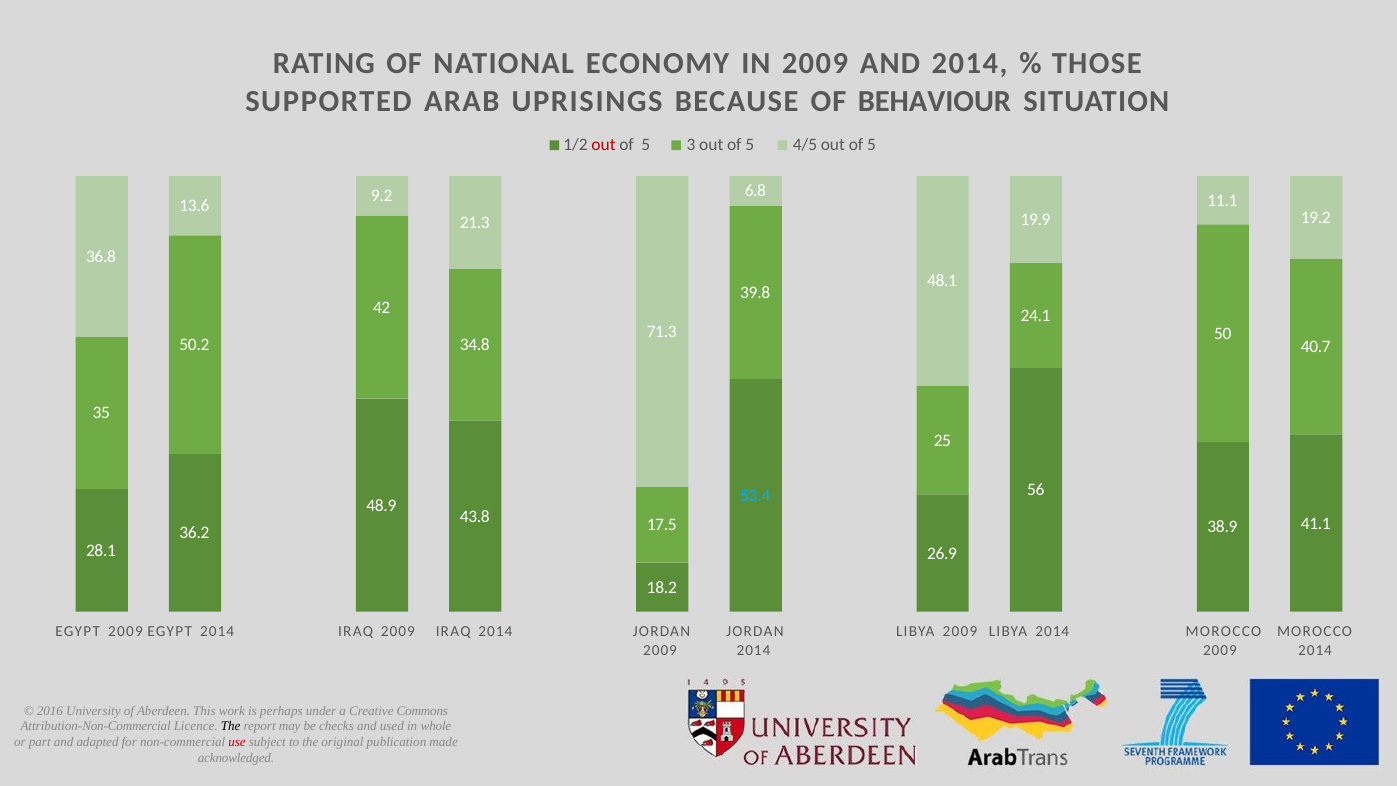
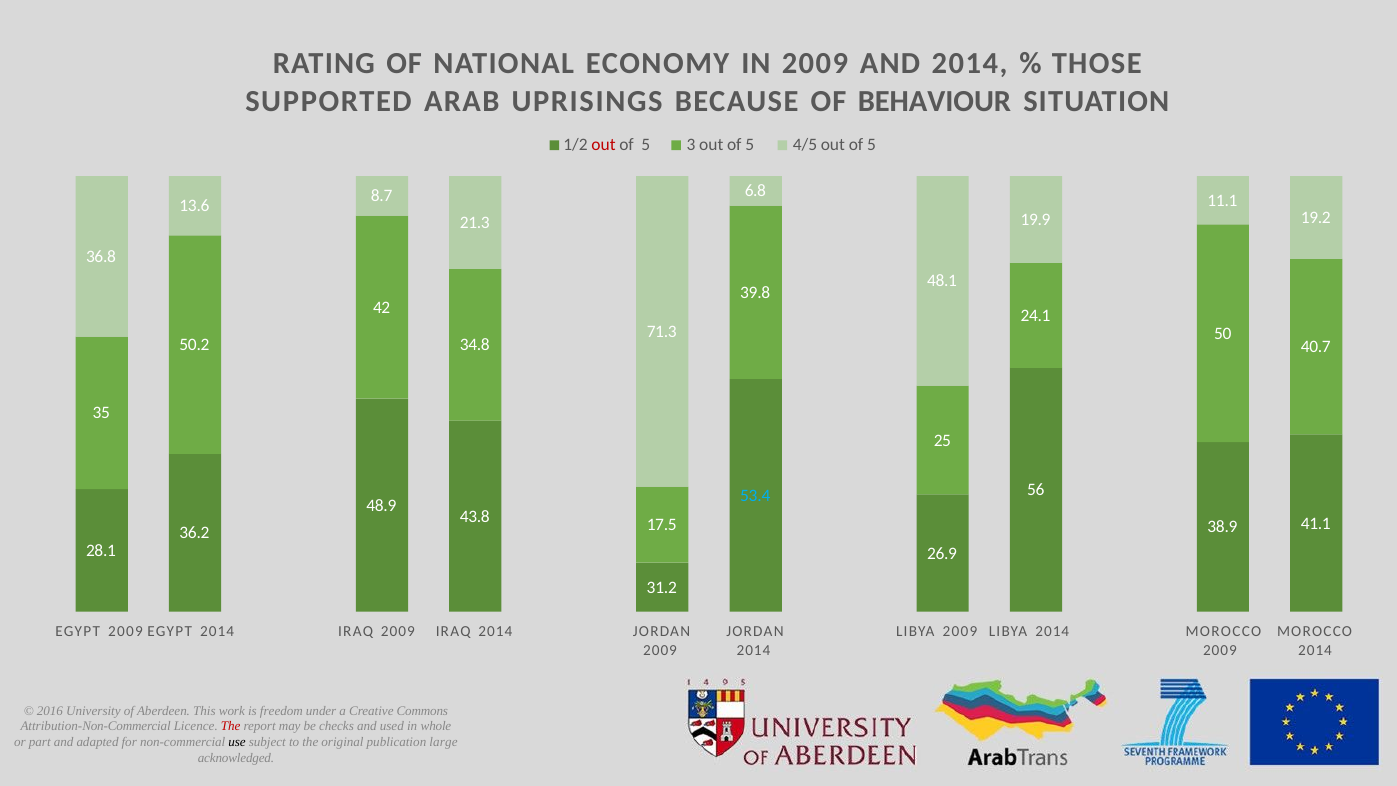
9.2: 9.2 -> 8.7 (382, 196)
18.2: 18.2 -> 31.2 (662, 587)
perhaps: perhaps -> freedom (281, 711)
The colour: black -> red (231, 726)
use colour: red -> black (237, 742)
made: made -> large (444, 742)
